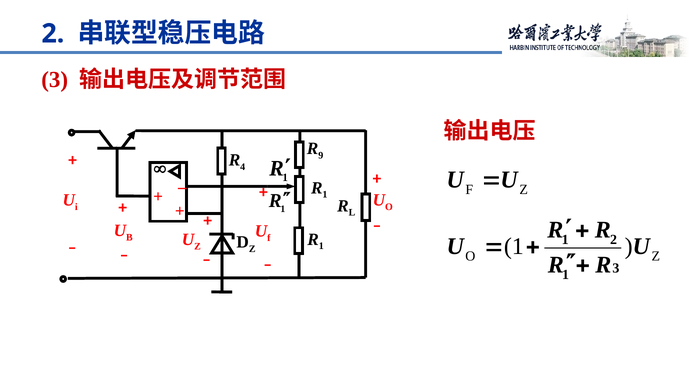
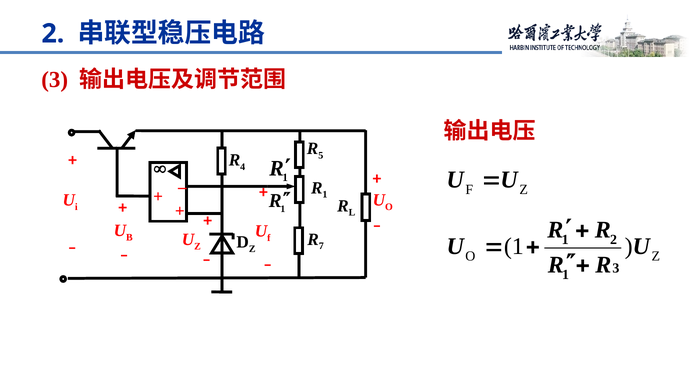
9: 9 -> 5 (321, 156)
1: 1 -> 7 (321, 247)
